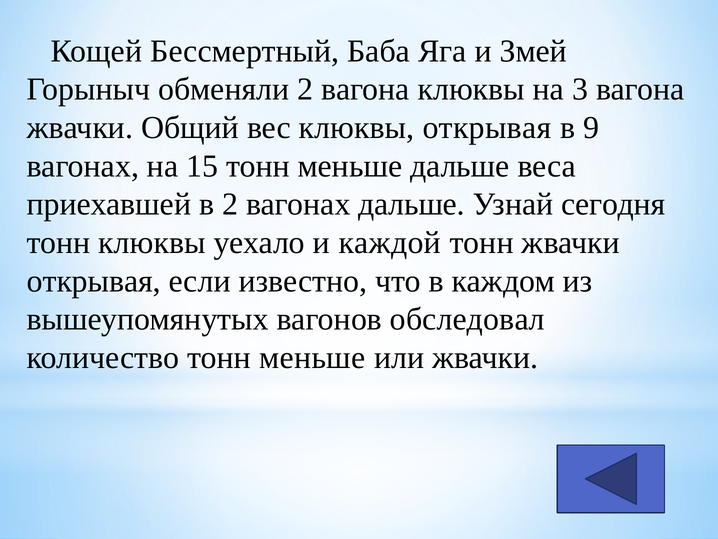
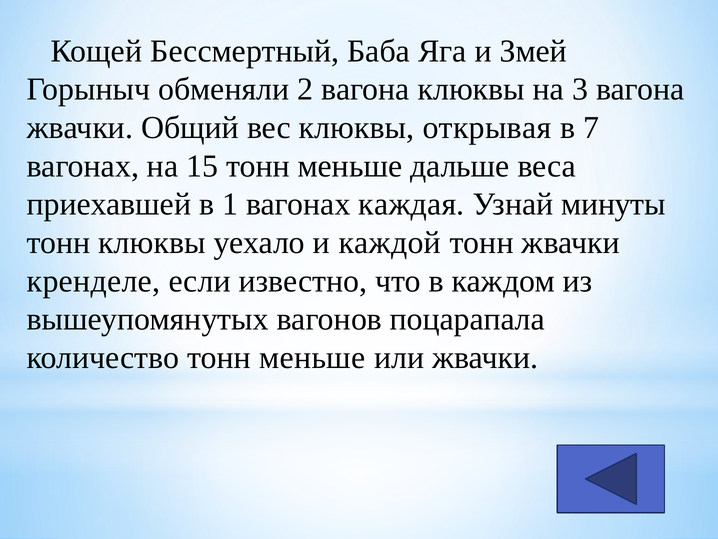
9: 9 -> 7 (591, 128)
в 2: 2 -> 1 (230, 204)
вагонах дальше: дальше -> каждая (411, 204)
сегодня: сегодня -> минуты (613, 204)
открывая: открывая -> кренделе (94, 281)
обследовал: обследовал -> поцарапала (467, 319)
